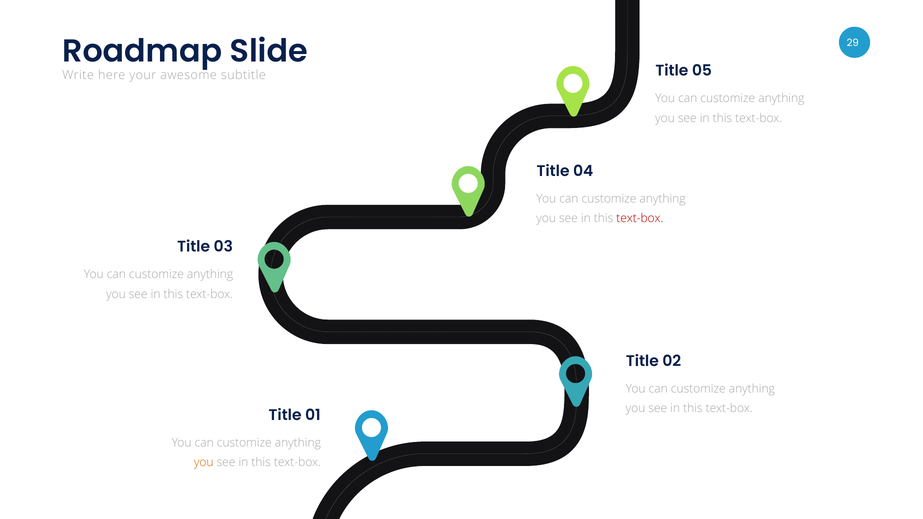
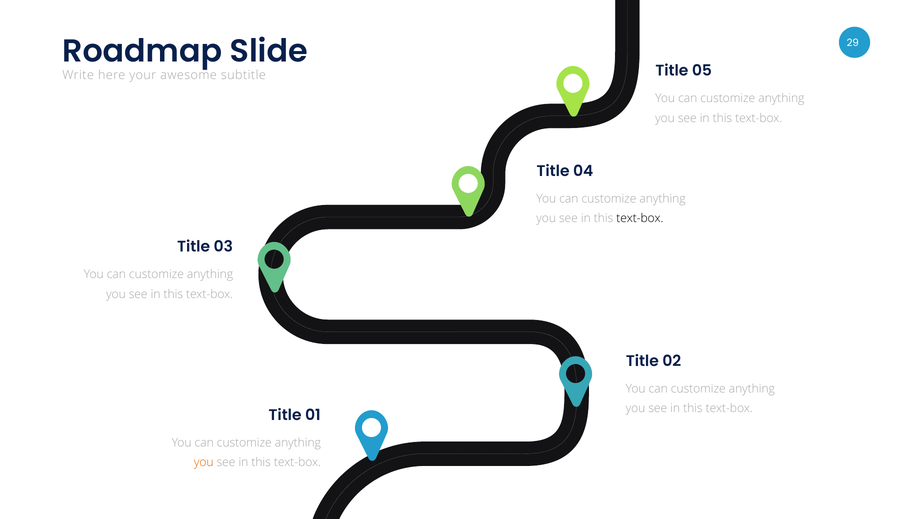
text-box colour: red -> black (640, 218)
